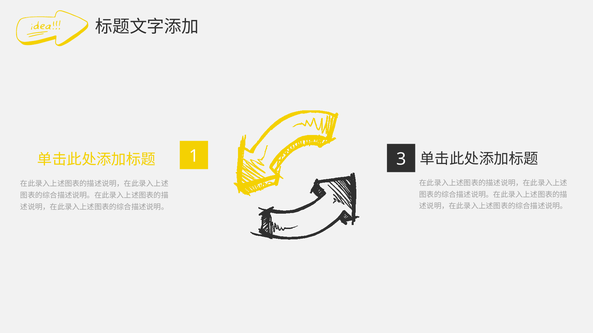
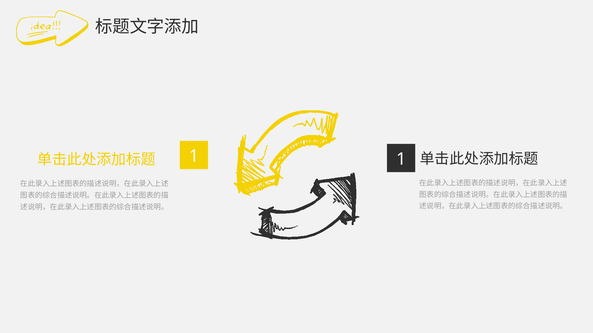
3: 3 -> 1 (401, 159)
